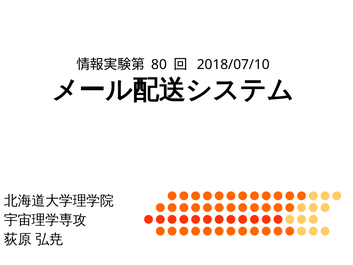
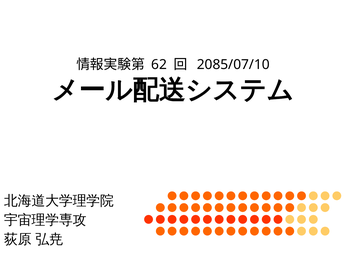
80: 80 -> 62 (159, 65)
2018/07/10: 2018/07/10 -> 2085/07/10 (233, 65)
